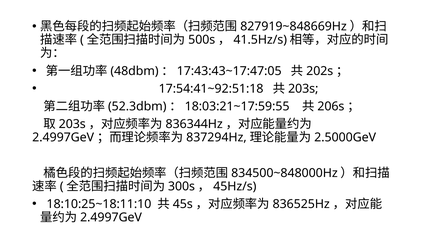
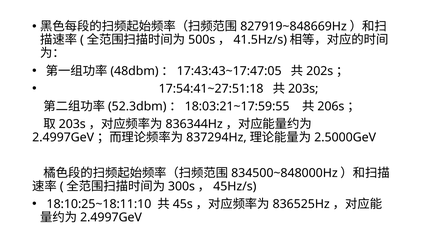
17:54:41~92:51:18: 17:54:41~92:51:18 -> 17:54:41~27:51:18 (211, 89)
